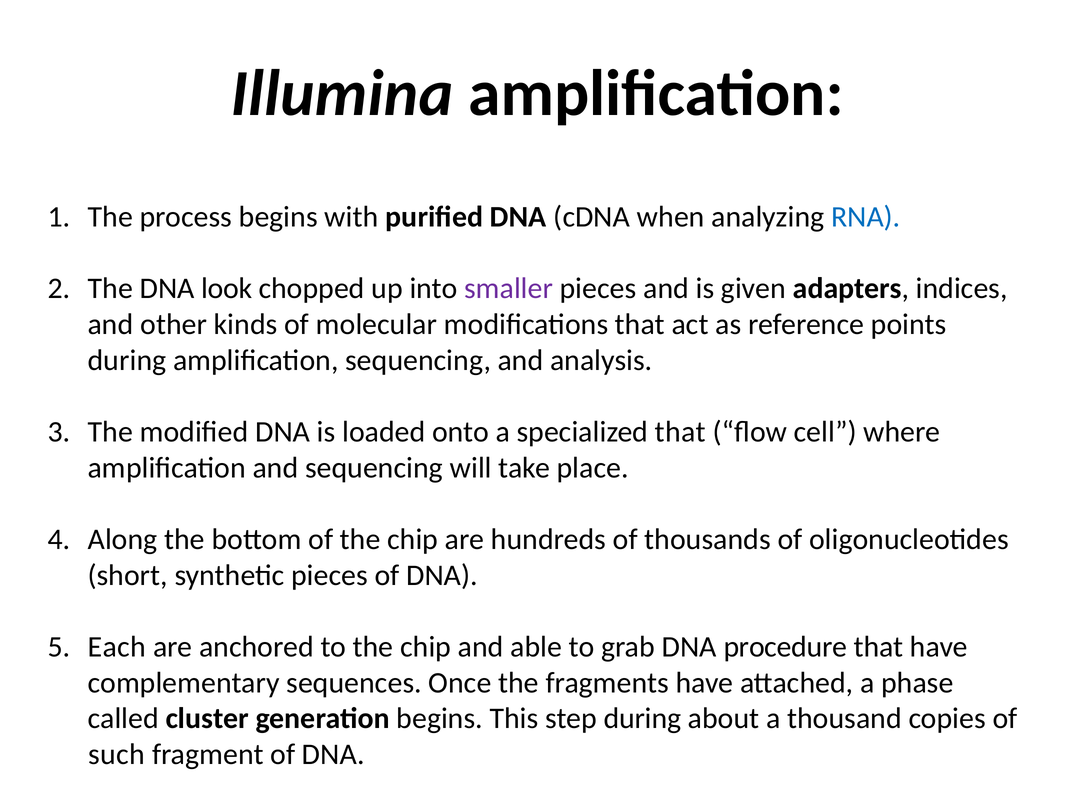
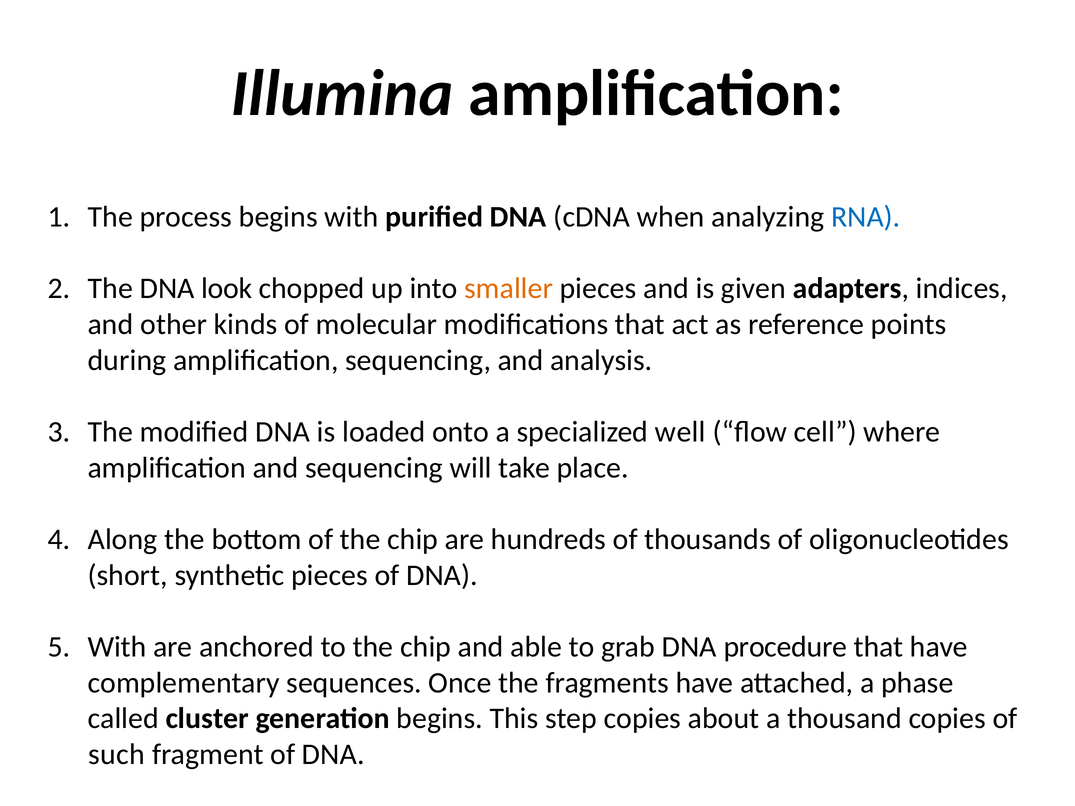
smaller colour: purple -> orange (509, 289)
specialized that: that -> well (680, 432)
Each: Each -> With (117, 647)
step during: during -> copies (642, 719)
